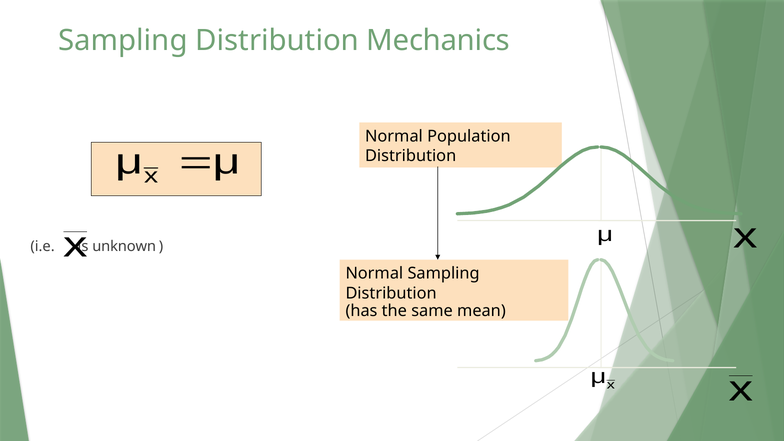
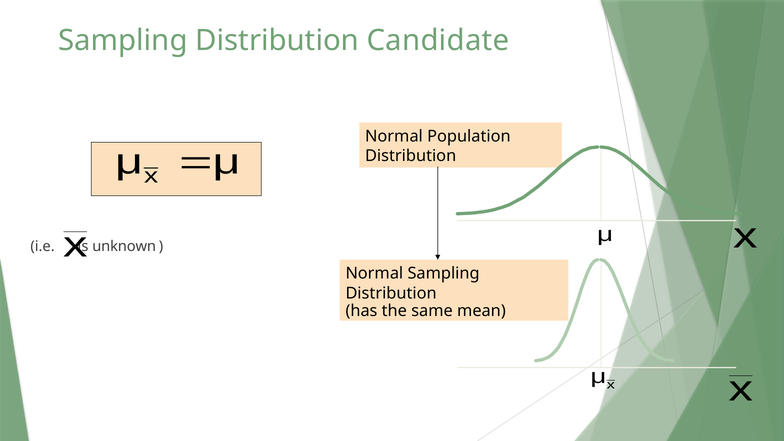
Mechanics: Mechanics -> Candidate (438, 40)
